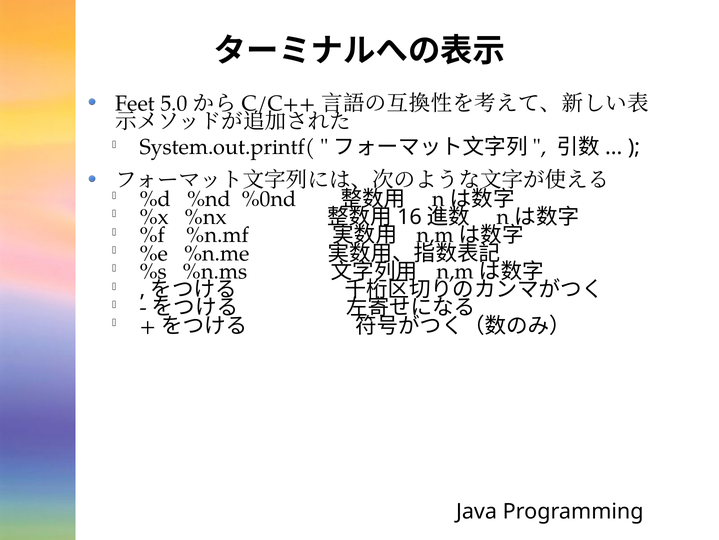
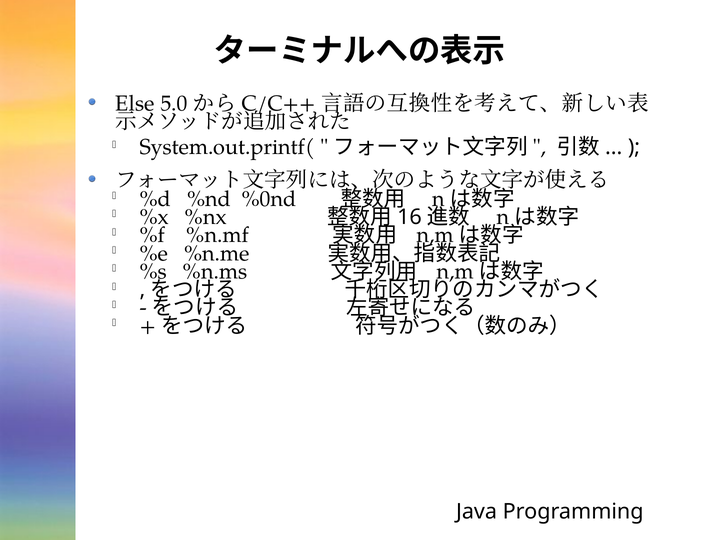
Feet: Feet -> Else (135, 104)
